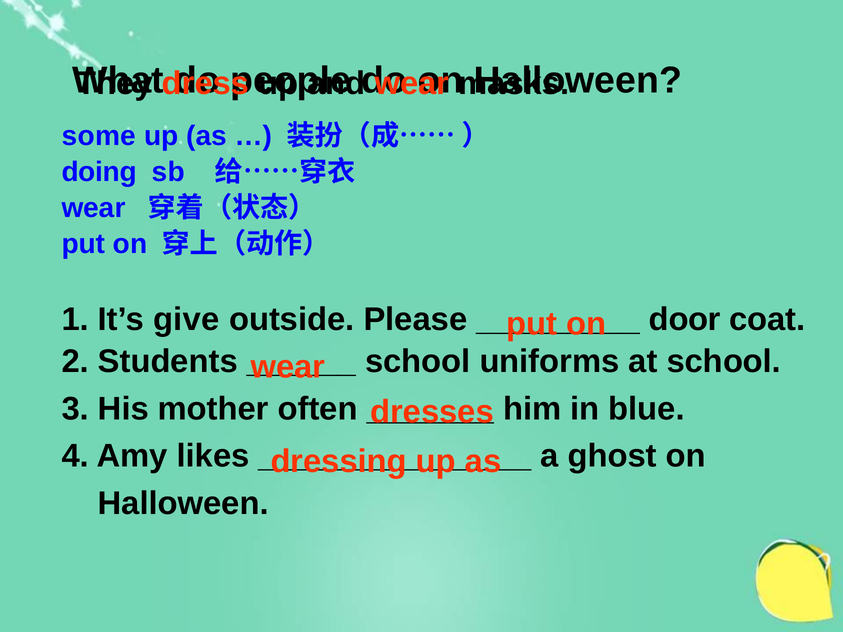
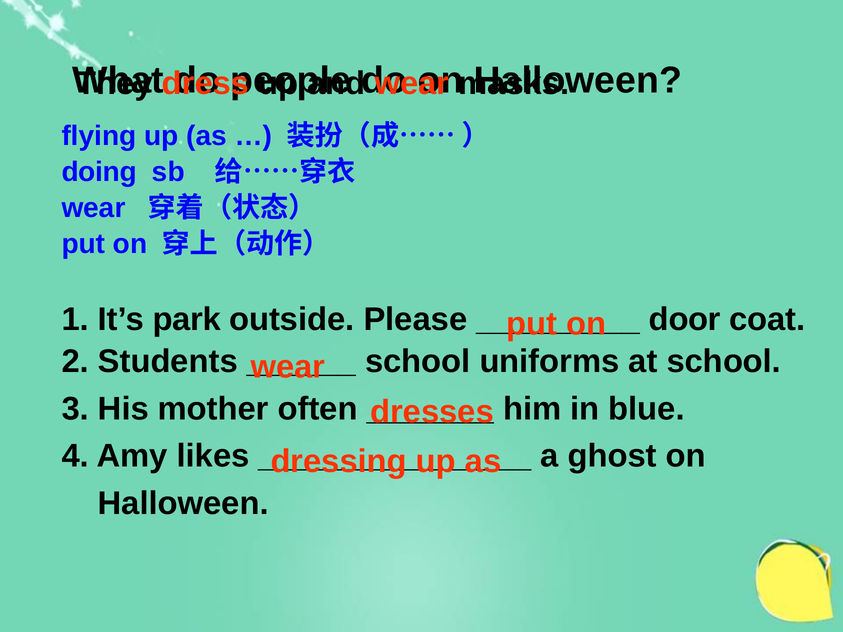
some: some -> flying (99, 136)
give: give -> park (187, 319)
